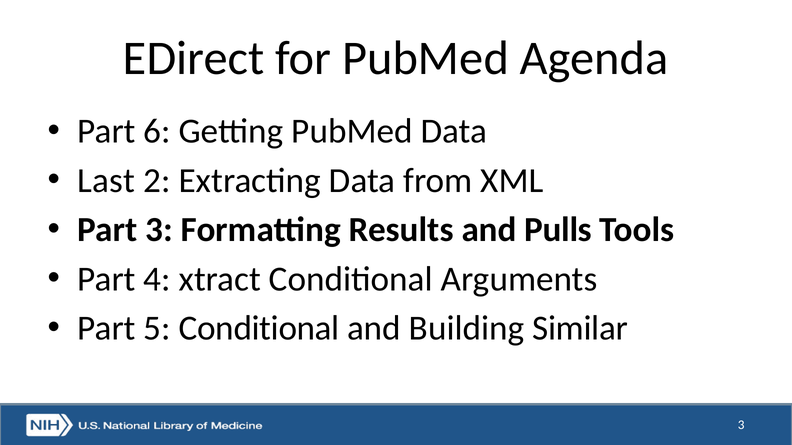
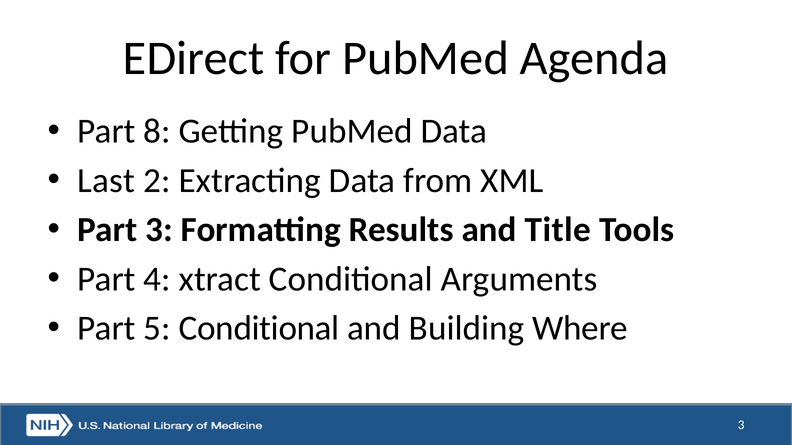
6: 6 -> 8 (157, 132)
Pulls: Pulls -> Title (558, 230)
Similar: Similar -> Where (580, 329)
